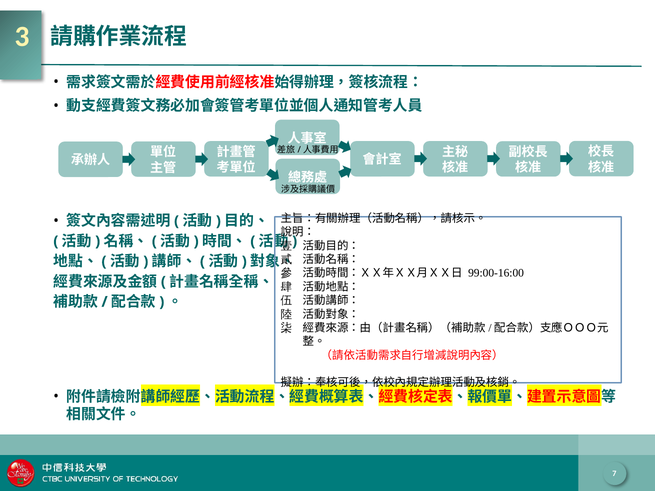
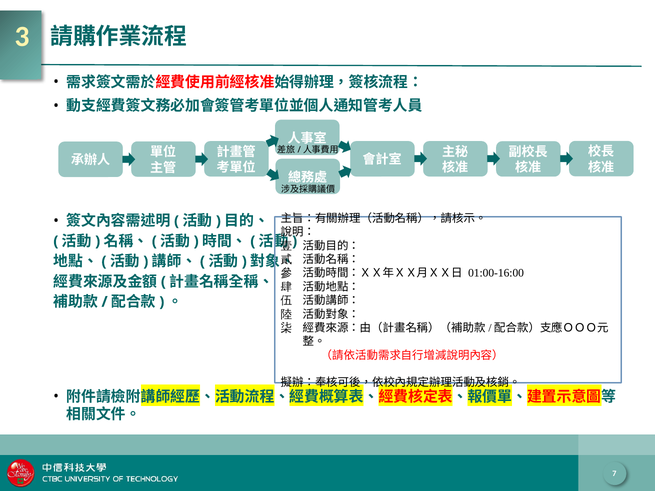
99:00-16:00: 99:00-16:00 -> 01:00-16:00 (496, 273)
